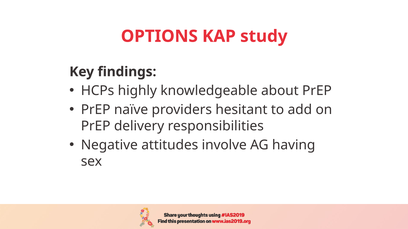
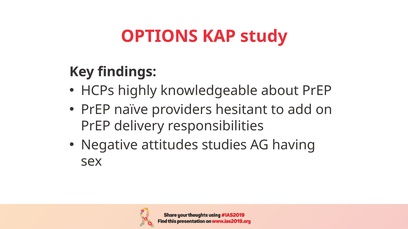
involve: involve -> studies (224, 145)
